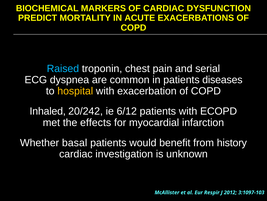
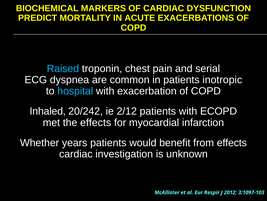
diseases: diseases -> inotropic (222, 80)
hospital colour: yellow -> light blue (75, 91)
6/12: 6/12 -> 2/12 (127, 111)
basal: basal -> years (75, 142)
from history: history -> effects (232, 142)
